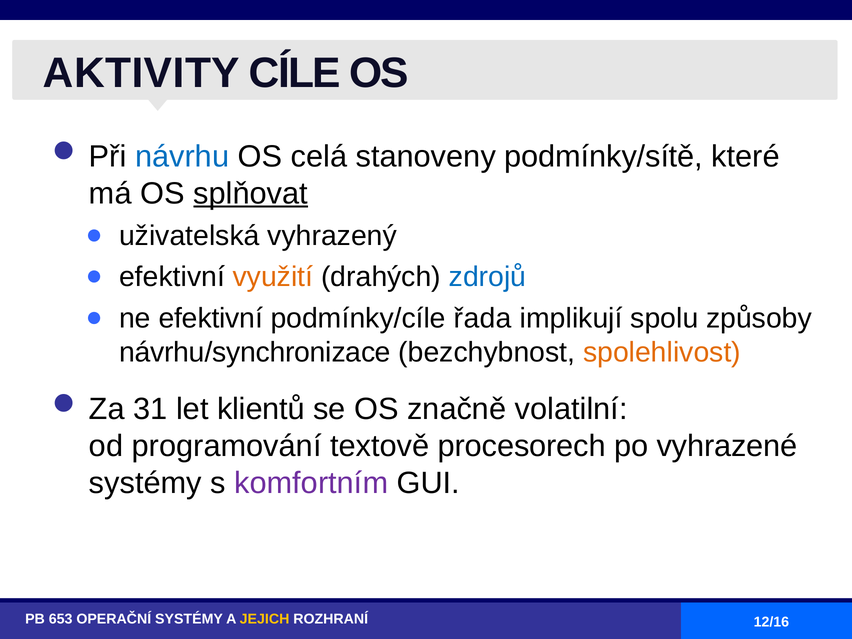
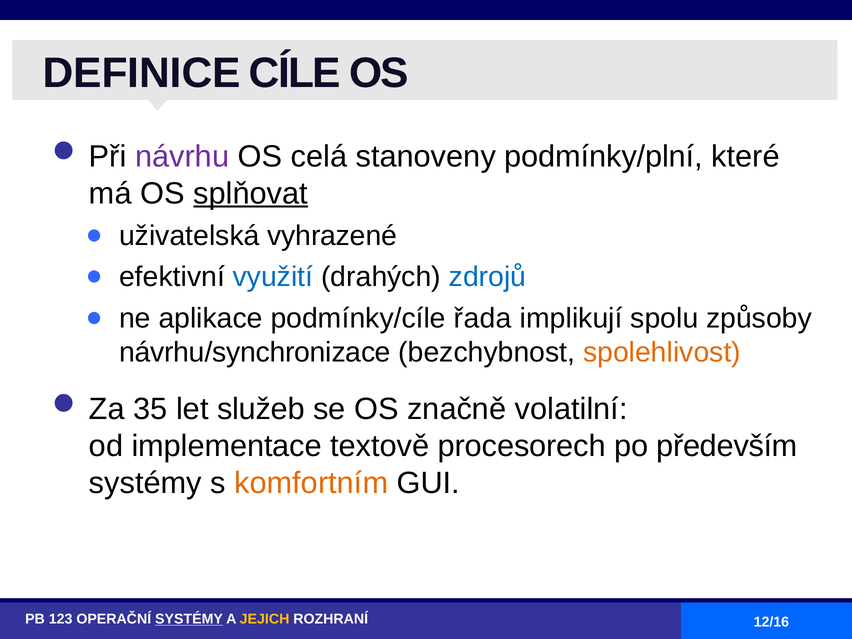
AKTIVITY: AKTIVITY -> DEFINICE (142, 73)
návrhu colour: blue -> purple (182, 157)
podmínky/sítě: podmínky/sítě -> podmínky/plní (604, 157)
vyhrazený: vyhrazený -> vyhrazené (332, 236)
využití colour: orange -> blue (273, 277)
ne efektivní: efektivní -> aplikace (211, 318)
31: 31 -> 35 (150, 409)
klientů: klientů -> služeb (261, 409)
programování: programování -> implementace (227, 446)
vyhrazené: vyhrazené -> především (727, 446)
komfortním colour: purple -> orange (311, 483)
653: 653 -> 123 (61, 619)
SYSTÉMY underline: none -> present (189, 619)
